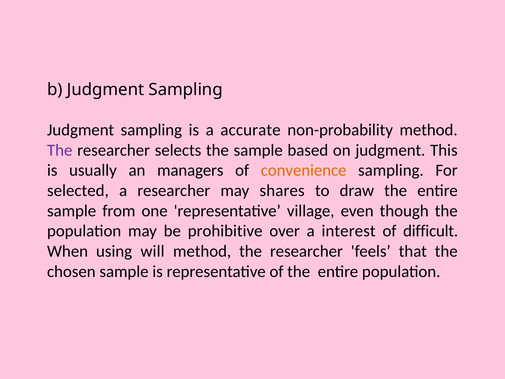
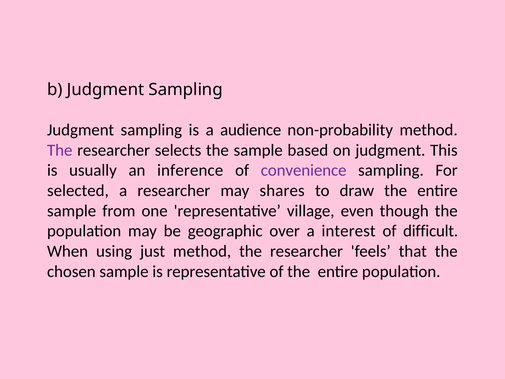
accurate: accurate -> audience (251, 130)
managers: managers -> inference (190, 170)
convenience colour: orange -> purple (304, 170)
prohibitive: prohibitive -> geographic (225, 231)
will: will -> just (153, 251)
